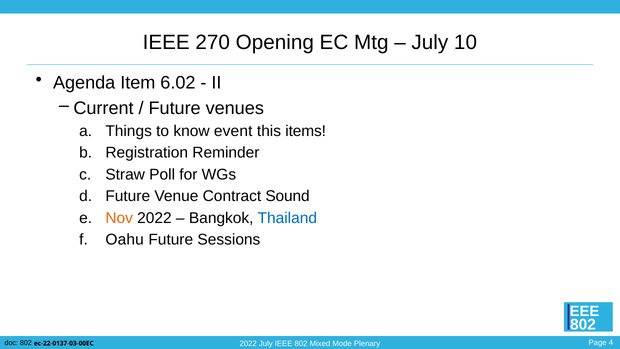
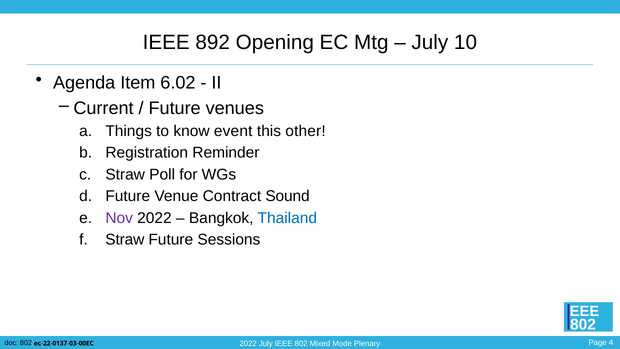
270: 270 -> 892 (213, 42)
items: items -> other (306, 131)
Nov colour: orange -> purple (119, 218)
Oahu: Oahu -> Straw (125, 240)
